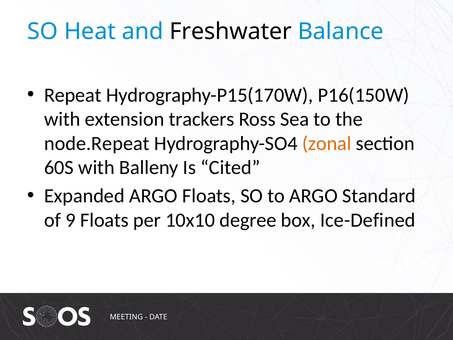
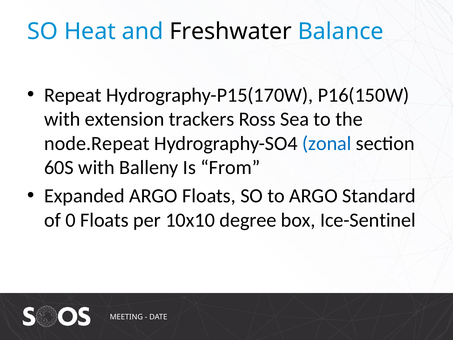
zonal colour: orange -> blue (327, 143)
Cited: Cited -> From (230, 167)
9: 9 -> 0 (70, 220)
Ice-Defined: Ice-Defined -> Ice-Sentinel (368, 220)
